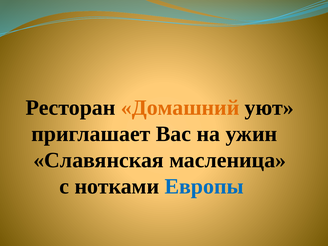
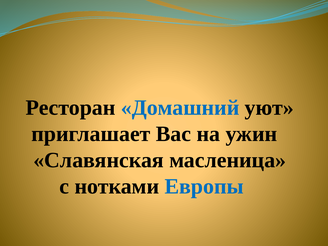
Домашний colour: orange -> blue (180, 108)
